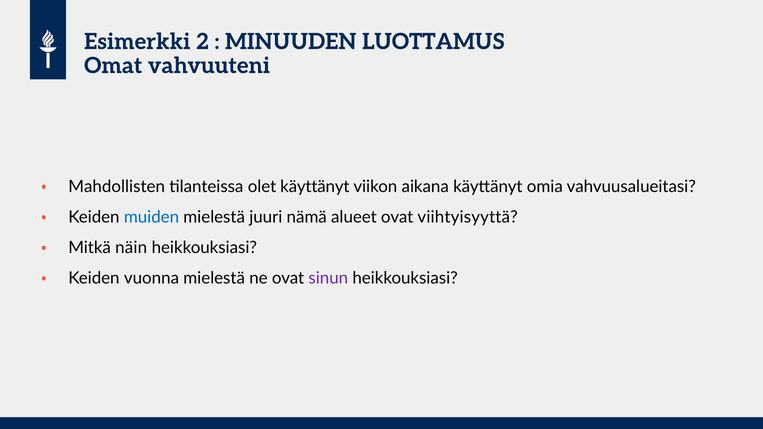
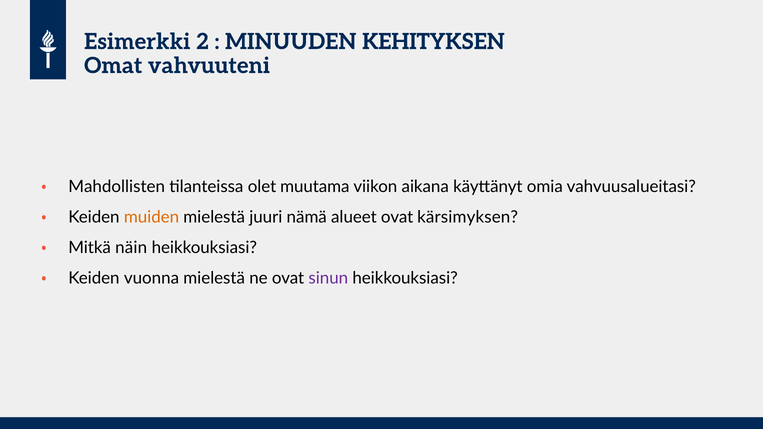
LUOTTAMUS: LUOTTAMUS -> KEHITYKSEN (434, 42)
olet käyttänyt: käyttänyt -> muutama (315, 187)
muiden colour: blue -> orange (152, 217)
viihtyisyyttä: viihtyisyyttä -> kärsimyksen (468, 217)
